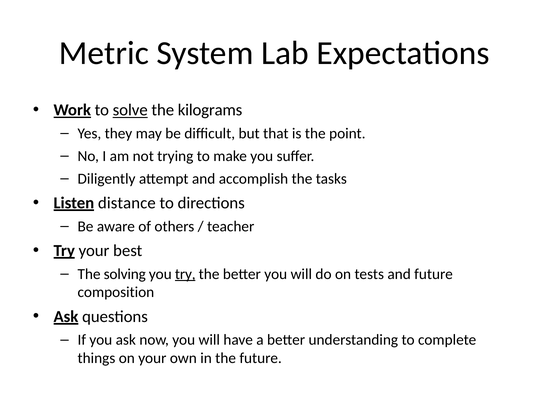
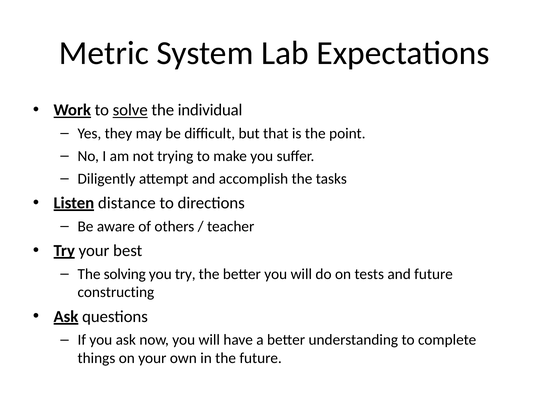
kilograms: kilograms -> individual (210, 110)
try underline: present -> none (185, 274)
composition: composition -> constructing (116, 292)
